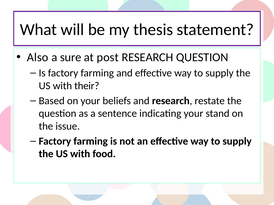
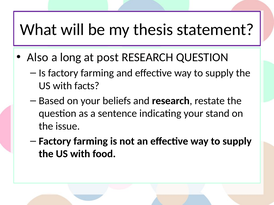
sure: sure -> long (71, 57)
their: their -> facts (87, 86)
